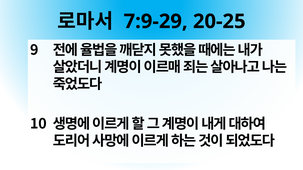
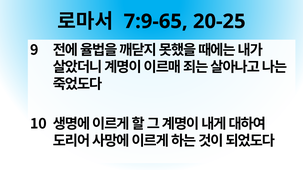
7:9-29: 7:9-29 -> 7:9-65 (156, 21)
